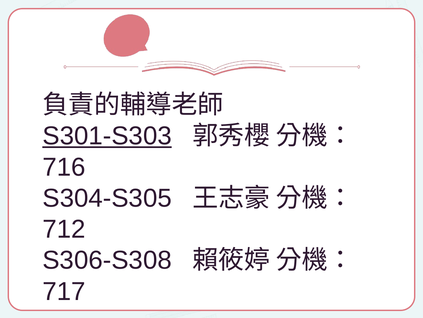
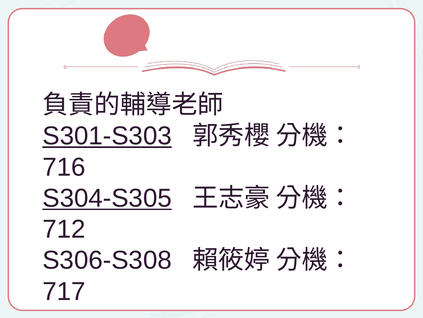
S304-S305 underline: none -> present (107, 198)
